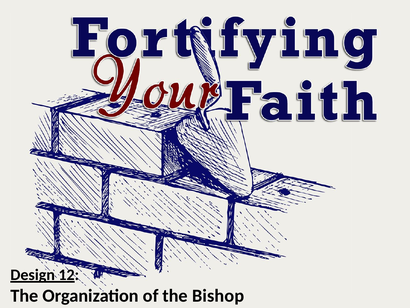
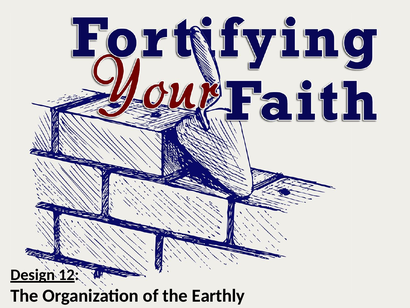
Bishop: Bishop -> Earthly (218, 295)
